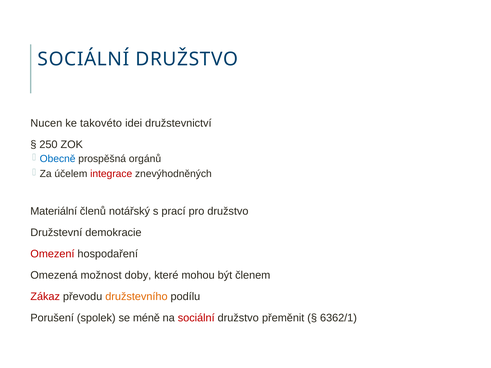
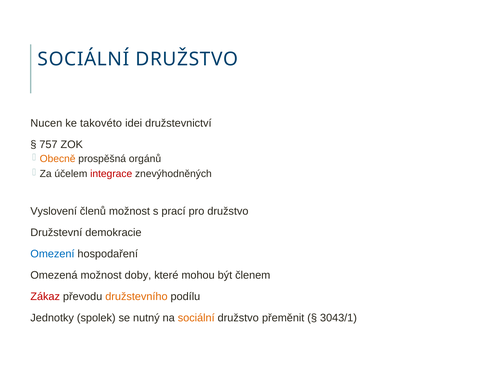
250: 250 -> 757 (48, 145)
Obecně colour: blue -> orange (58, 159)
Materiální: Materiální -> Vyslovení (54, 211)
členů notářský: notářský -> možnost (129, 211)
Omezení colour: red -> blue (52, 254)
Porušení: Porušení -> Jednotky (52, 318)
méně: méně -> nutný (146, 318)
sociální colour: red -> orange (196, 318)
6362/1: 6362/1 -> 3043/1 (338, 318)
